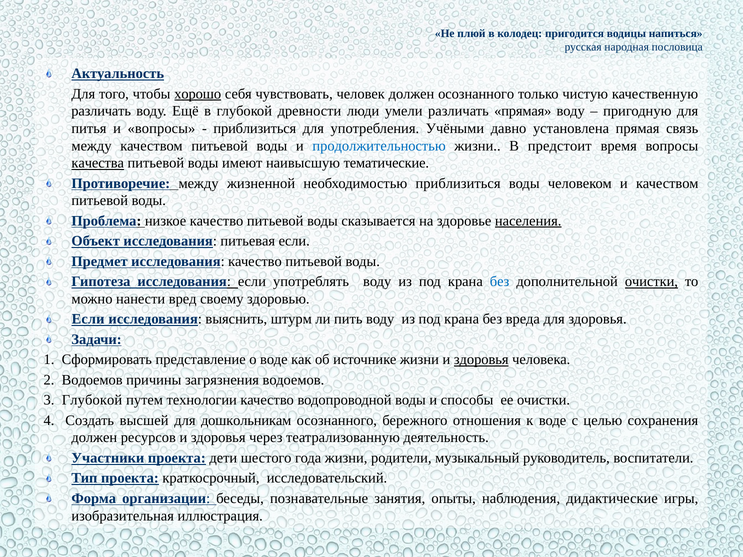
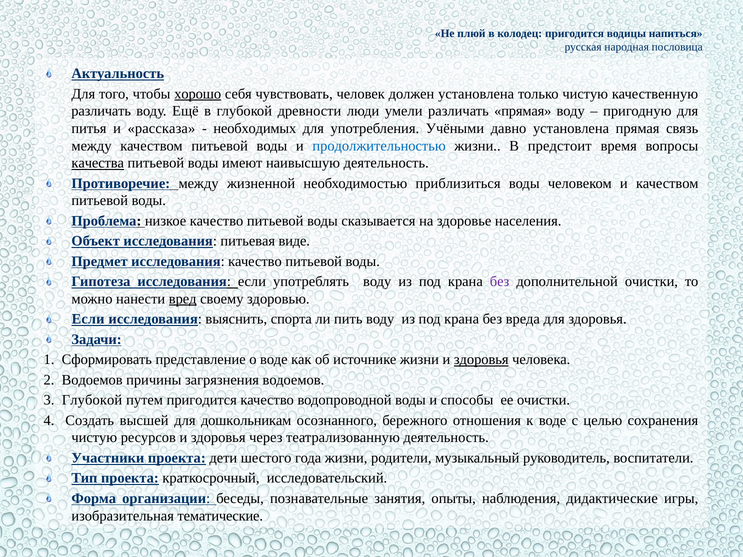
должен осознанного: осознанного -> установлена (476, 94)
и вопросы: вопросы -> рассказа (161, 129)
приблизиться: приблизиться -> необходимых (255, 129)
наивысшую тематические: тематические -> деятельность (386, 163)
населения underline: present -> none (528, 221)
питьевая если: если -> виде (294, 241)
без colour: blue -> purple (500, 282)
очистки underline: present -> none (651, 282)
вред underline: none -> present (183, 299)
штурм: штурм -> спорта (291, 319)
путем технологии: технологии -> пригодится (202, 400)
должен: должен -> чистую (94, 438)
иллюстрация: иллюстрация -> тематические (220, 516)
